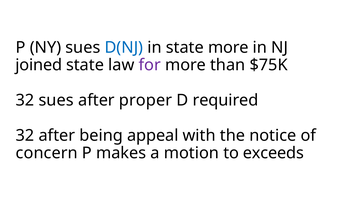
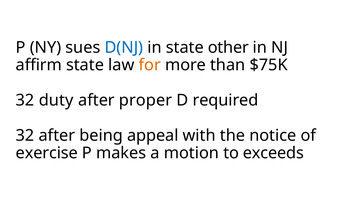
state more: more -> other (228, 47)
joined: joined -> affirm (39, 65)
for colour: purple -> orange (150, 65)
32 sues: sues -> duty (56, 100)
concern: concern -> exercise (47, 153)
